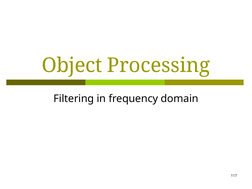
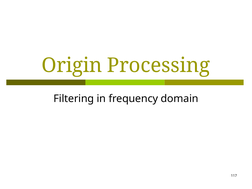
Object: Object -> Origin (72, 65)
